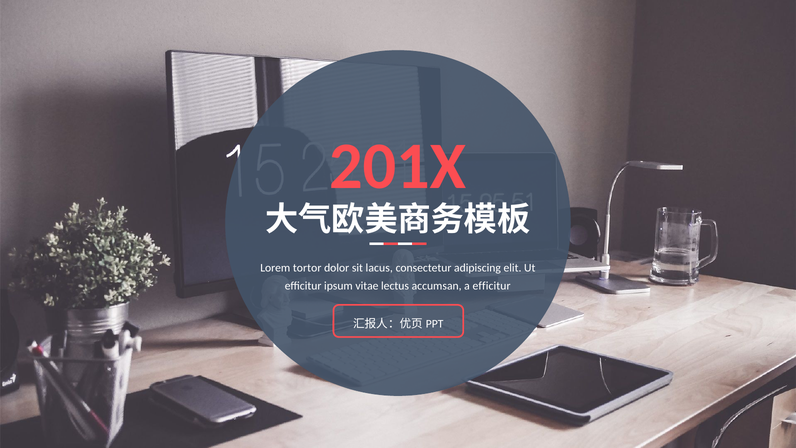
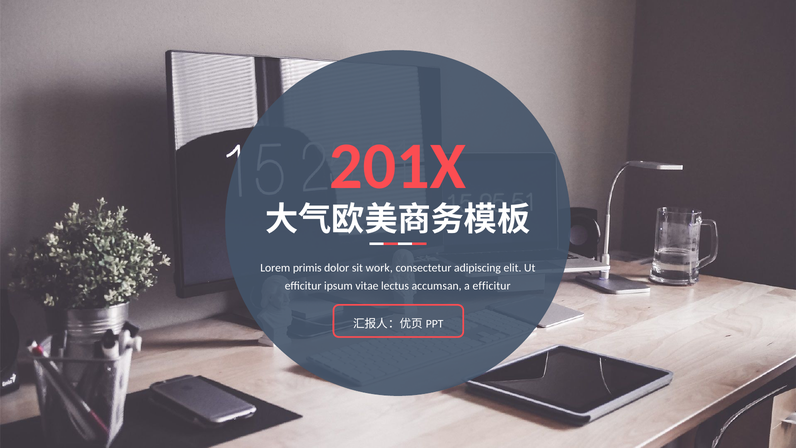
tortor: tortor -> primis (307, 268)
lacus: lacus -> work (379, 268)
